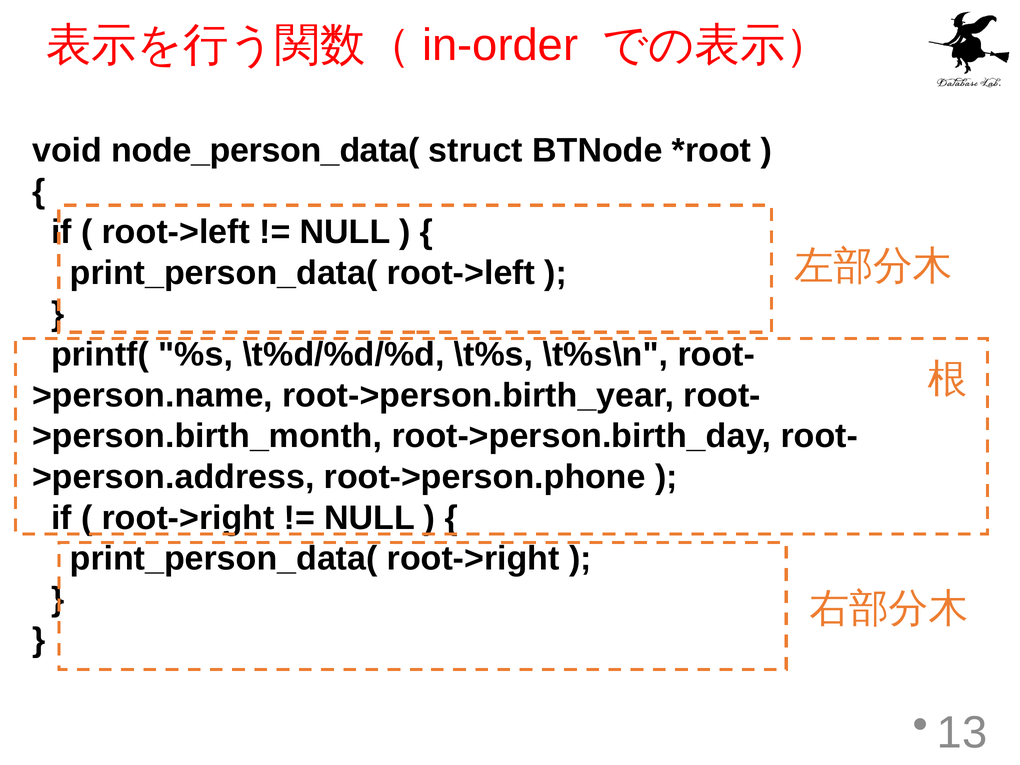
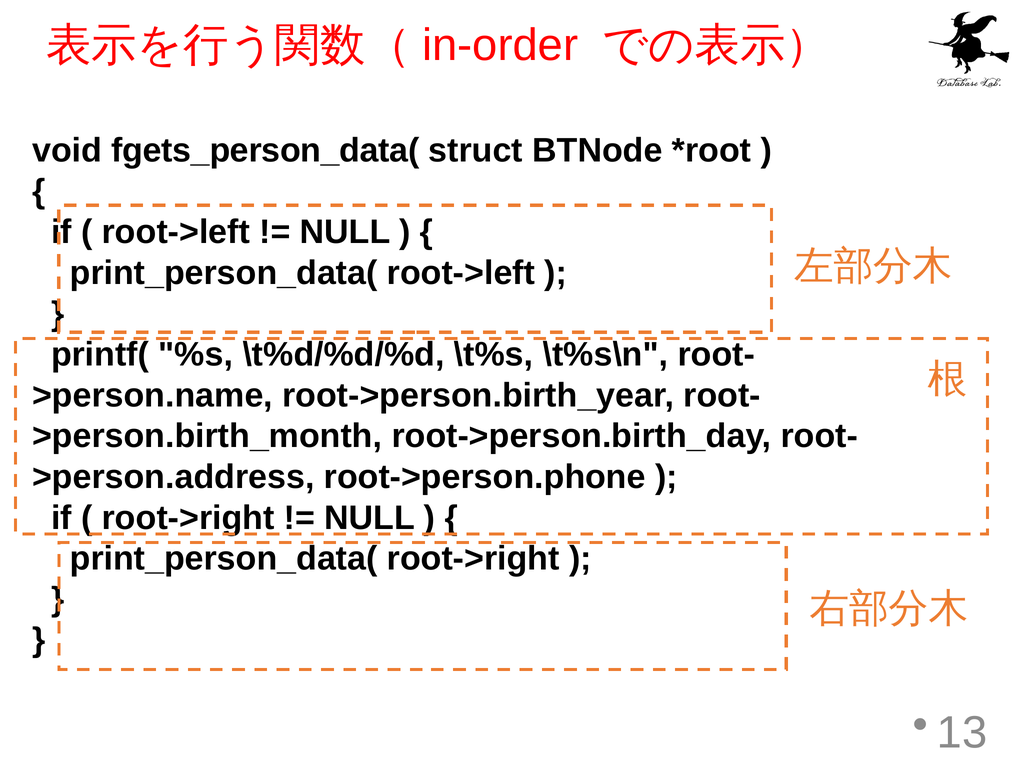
node_person_data(: node_person_data( -> fgets_person_data( (265, 151)
